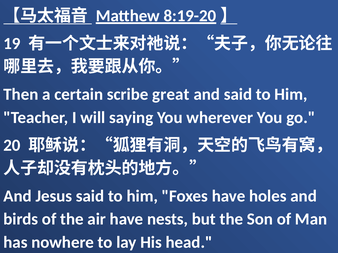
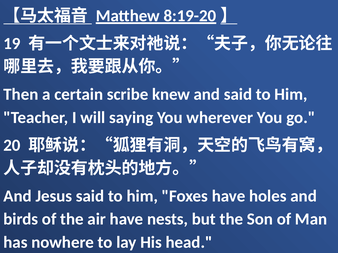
great: great -> knew (171, 95)
